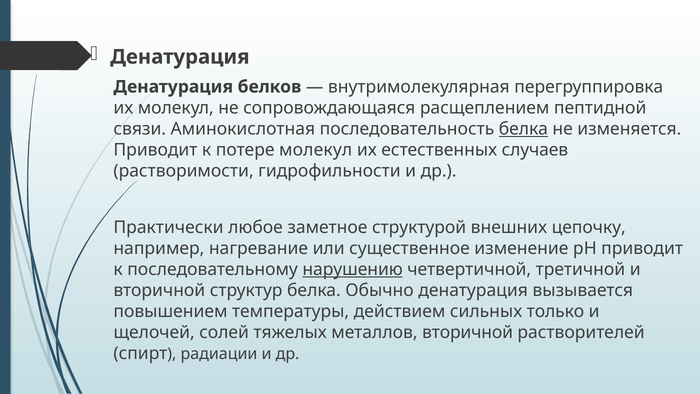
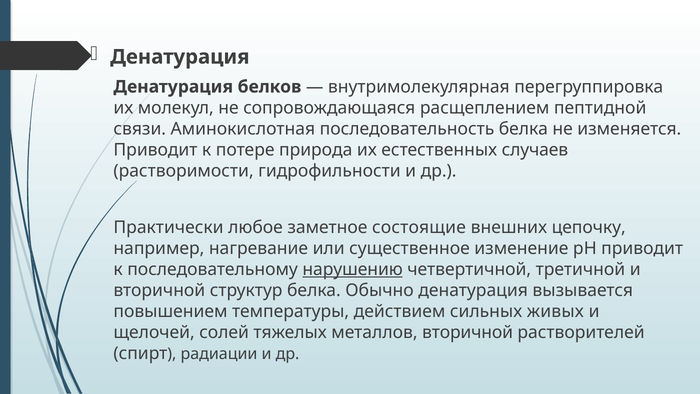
белка underline: present -> none (523, 129)
потере молекул: молекул -> природа (316, 150)
структурой: структурой -> состоящие (419, 227)
только: только -> живых (555, 311)
